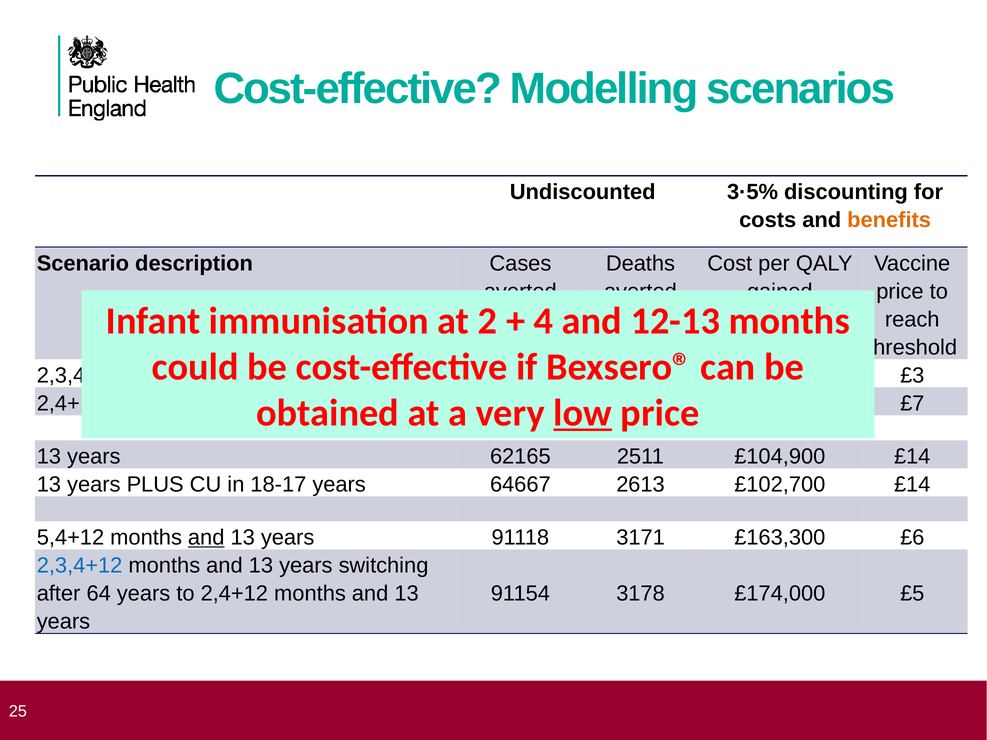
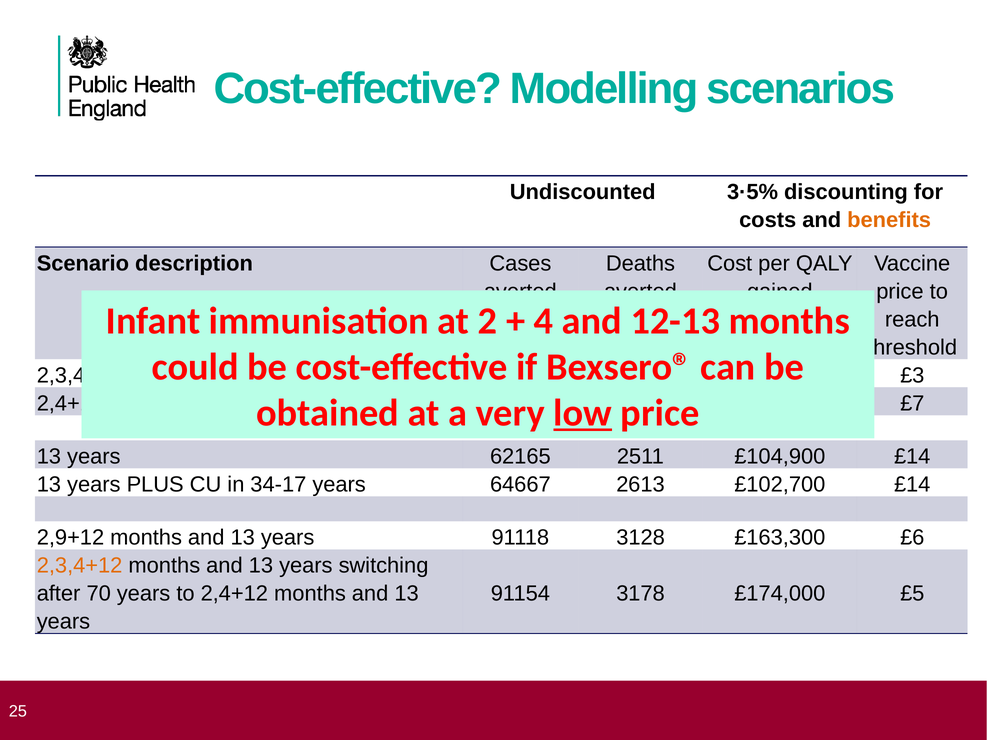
18-17: 18-17 -> 34-17 (278, 485)
5,4+12: 5,4+12 -> 2,9+12 (71, 538)
and underline: present -> none (206, 538)
3171: 3171 -> 3128 (641, 538)
2,3,4+12 colour: blue -> orange (80, 566)
64: 64 -> 70 (99, 594)
